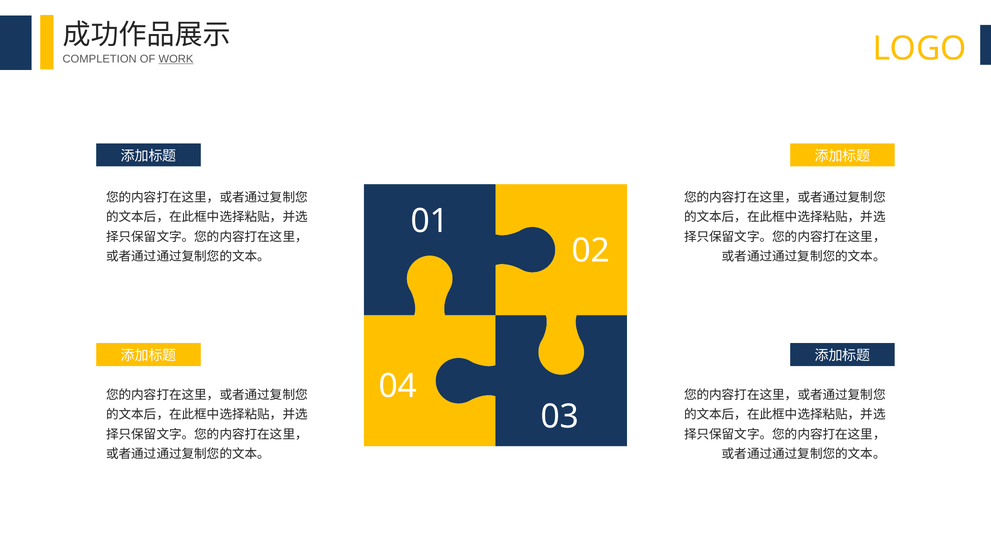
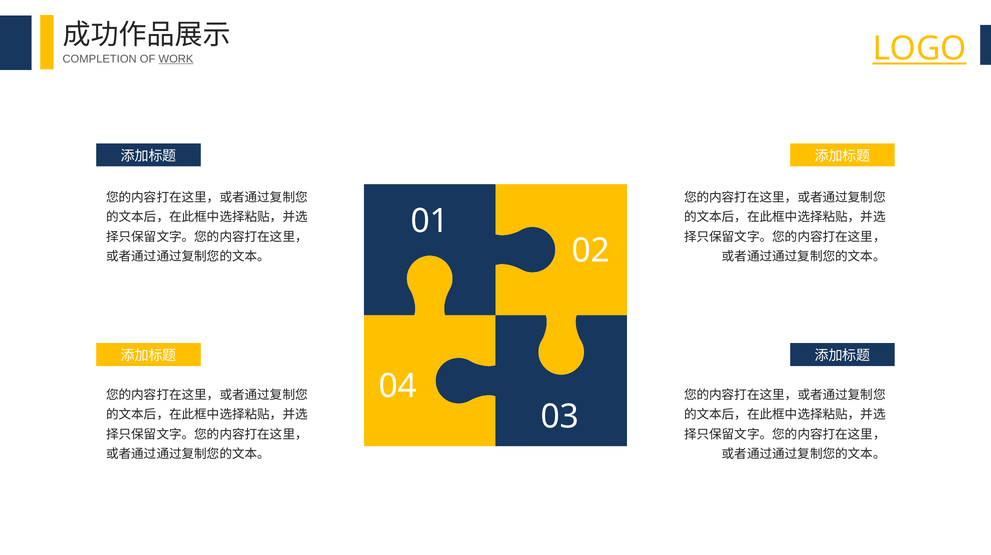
LOGO underline: none -> present (920, 49)
